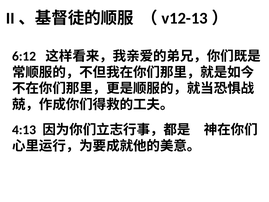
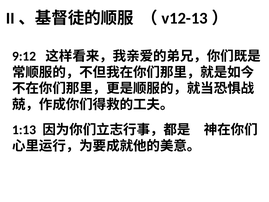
6:12: 6:12 -> 9:12 (24, 56)
4:13: 4:13 -> 1:13 (24, 130)
